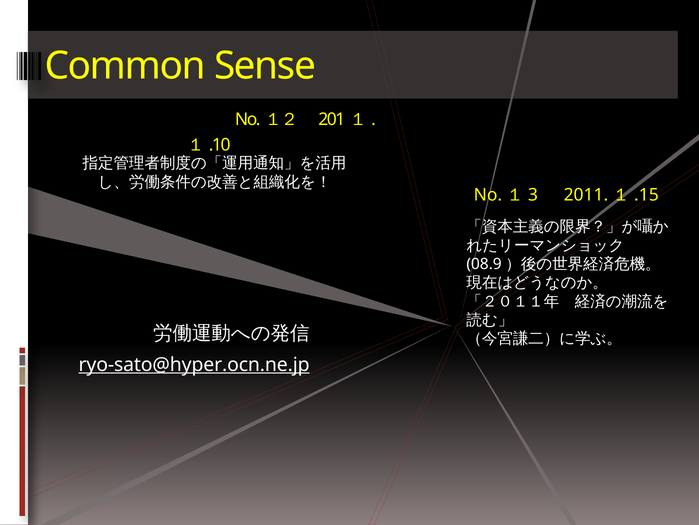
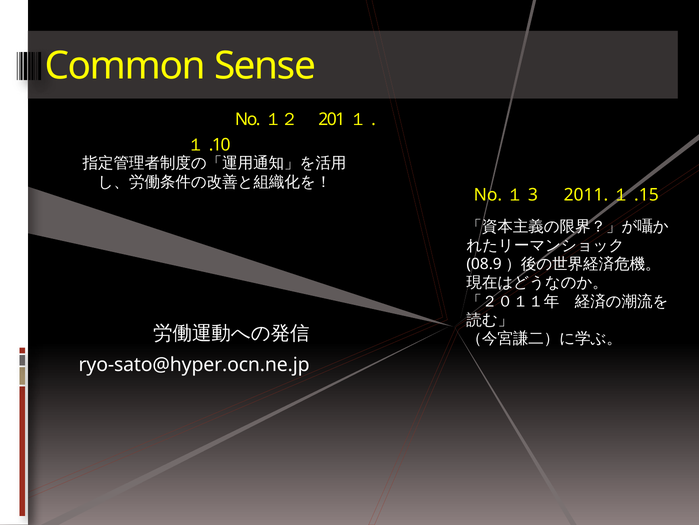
ryo-sato@hyper.ocn.ne.jp underline: present -> none (194, 364)
